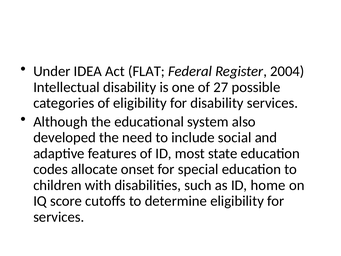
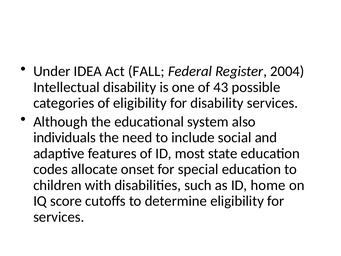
FLAT: FLAT -> FALL (146, 71)
27: 27 -> 43 (221, 87)
developed: developed -> individuals (65, 137)
